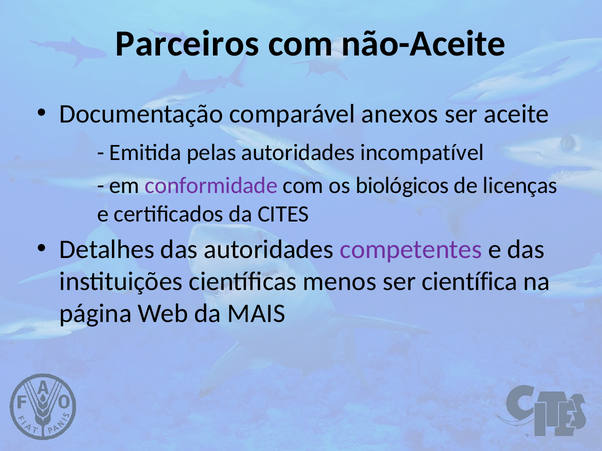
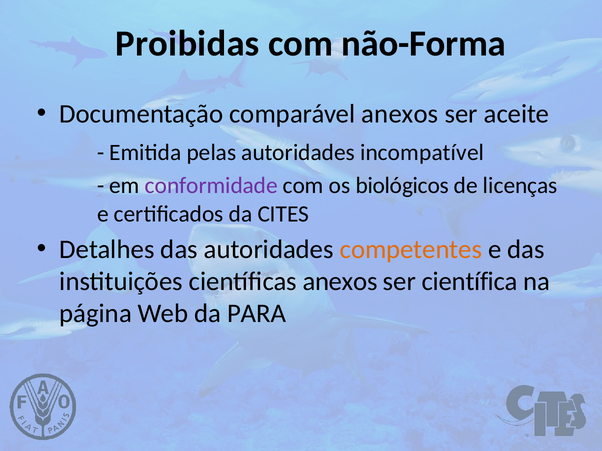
Parceiros: Parceiros -> Proibidas (187, 44)
não-Aceite: não-Aceite -> não-Forma (424, 44)
competentes colour: purple -> orange (411, 250)
científicas menos: menos -> anexos (340, 282)
MAIS: MAIS -> PARA (257, 314)
